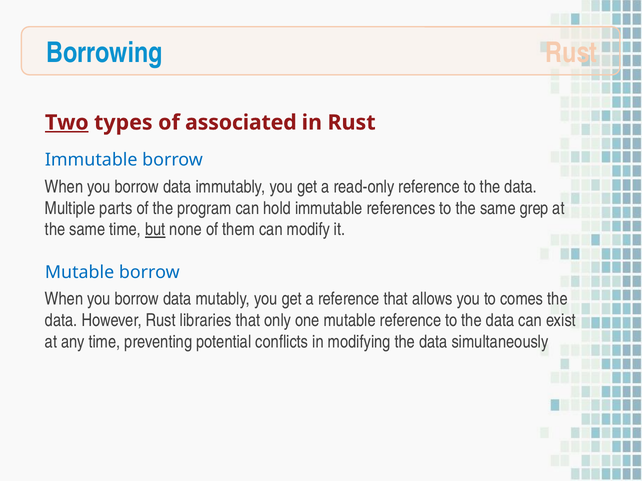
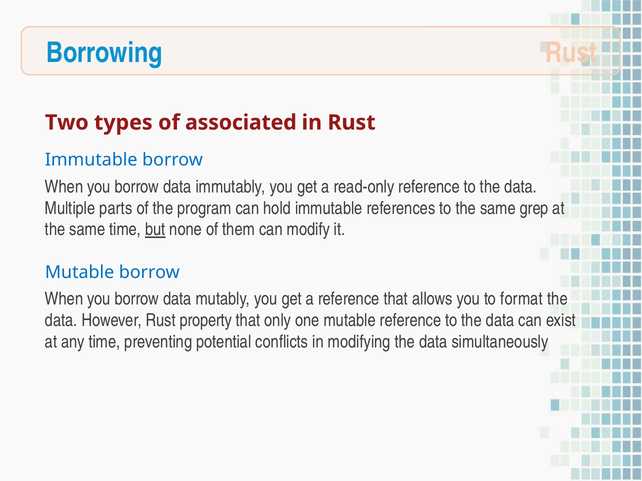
Two underline: present -> none (67, 123)
comes: comes -> format (522, 299)
libraries: libraries -> property (206, 321)
